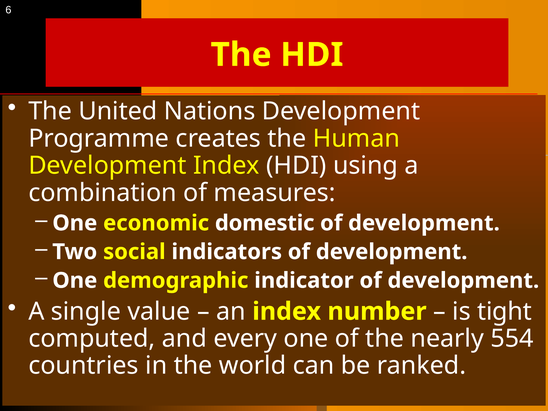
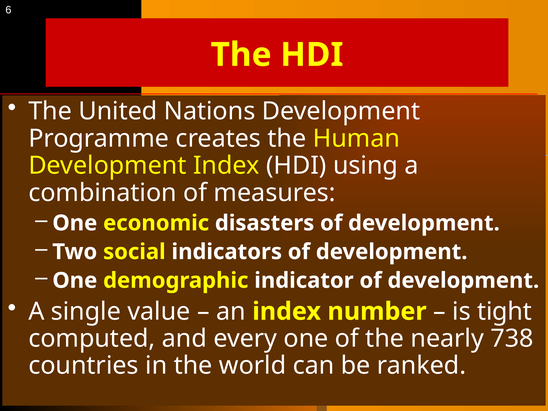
domestic: domestic -> disasters (265, 223)
554: 554 -> 738 (512, 339)
